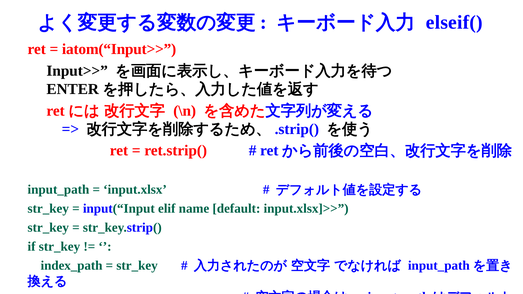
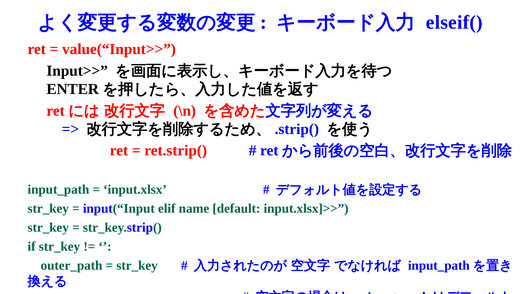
iatom(“Input>>: iatom(“Input>> -> value(“Input>> (119, 49)
index_path: index_path -> outer_path (72, 266)
